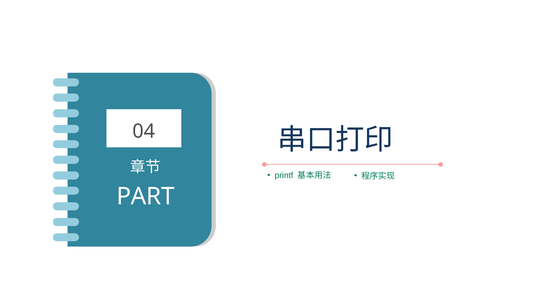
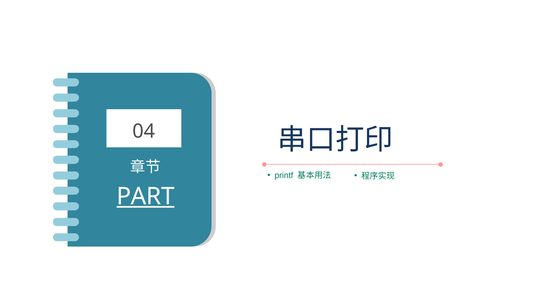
PART underline: none -> present (146, 196)
